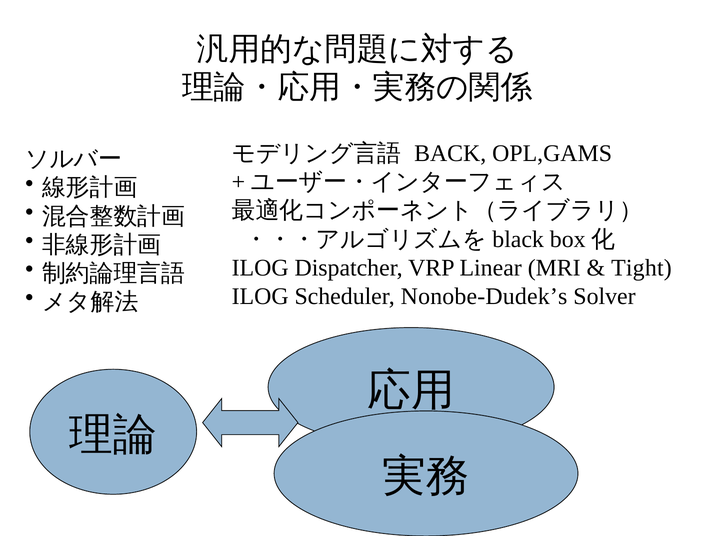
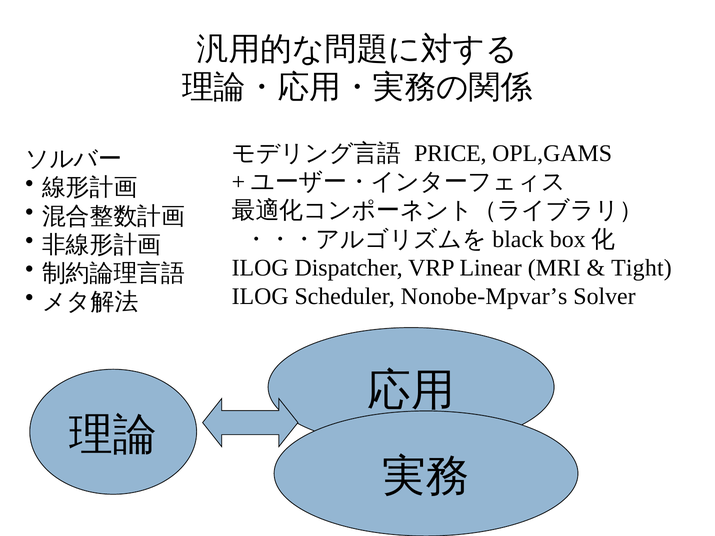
BACK: BACK -> PRICE (450, 154)
Nonobe-Dudek’s: Nonobe-Dudek’s -> Nonobe-Mpvar’s (484, 297)
